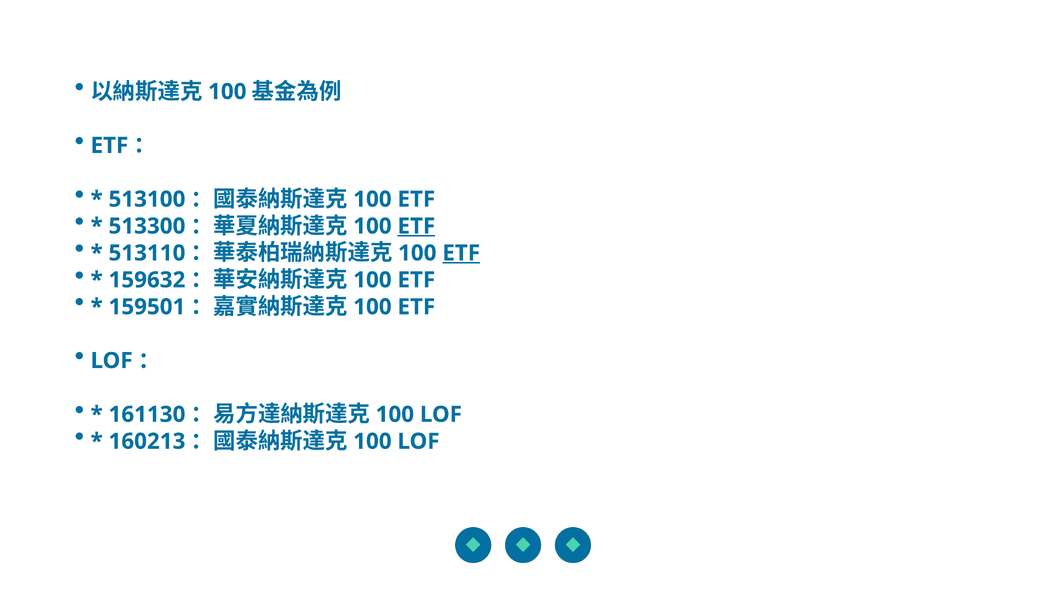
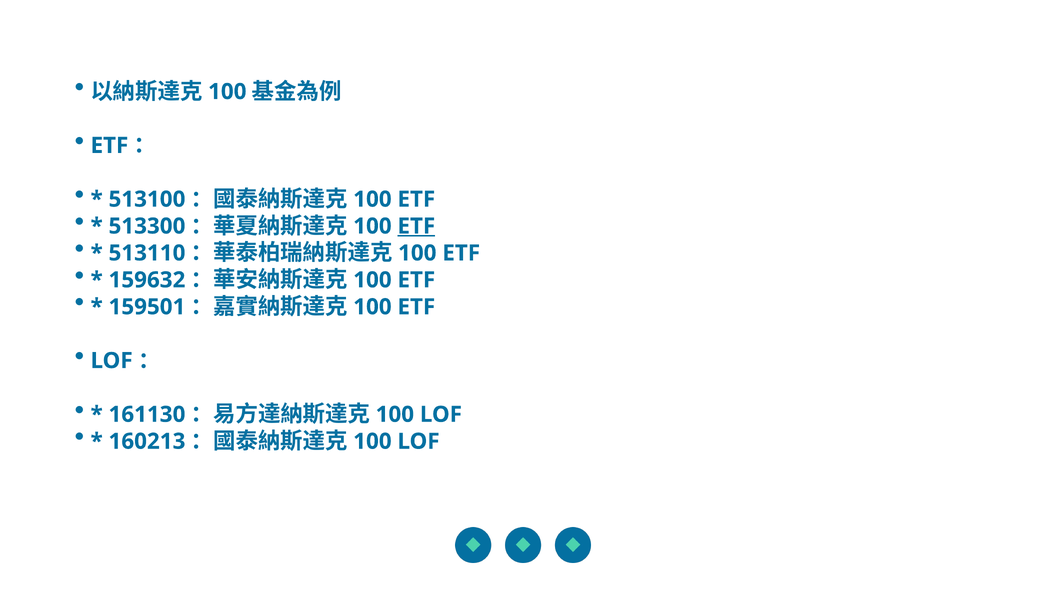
ETF underline: present -> none (461, 253)
